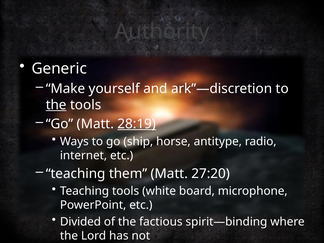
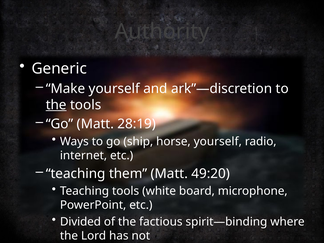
28:19 underline: present -> none (137, 124)
horse antitype: antitype -> yourself (218, 141)
27:20: 27:20 -> 49:20 (211, 174)
